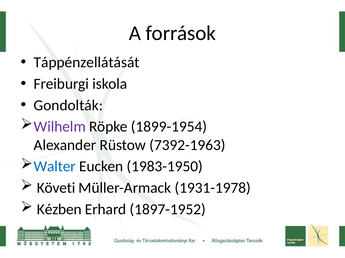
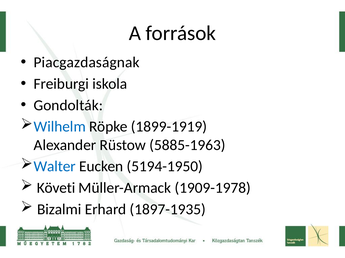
Táppénzellátását: Táppénzellátását -> Piacgazdaságnak (87, 63)
Wilhelm colour: purple -> blue (60, 127)
1899-1954: 1899-1954 -> 1899-1919 (169, 127)
7392-1963: 7392-1963 -> 5885-1963 (187, 145)
1983-1950: 1983-1950 -> 5194-1950 (165, 167)
1931-1978: 1931-1978 -> 1909-1978 (213, 188)
Kézben: Kézben -> Bizalmi (59, 210)
1897-1952: 1897-1952 -> 1897-1935 (168, 210)
